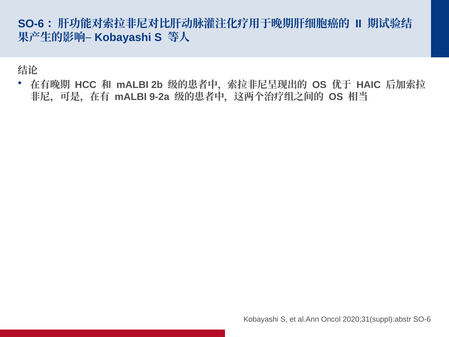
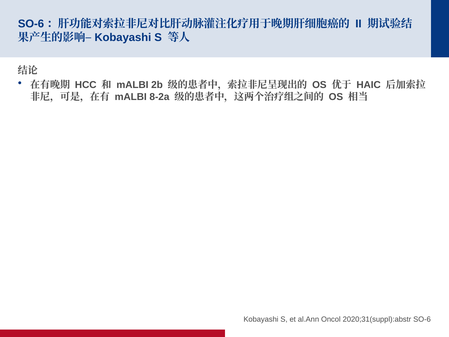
9-2a: 9-2a -> 8-2a (159, 97)
